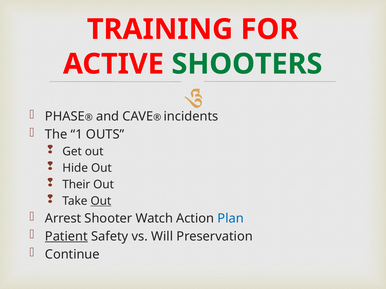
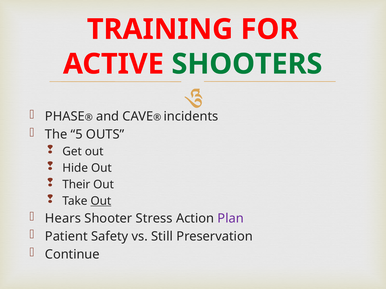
1: 1 -> 5 (77, 135)
Arrest: Arrest -> Hears (63, 219)
Watch: Watch -> Stress (154, 219)
Plan colour: blue -> purple (231, 219)
Patient underline: present -> none (66, 237)
Will: Will -> Still (162, 237)
